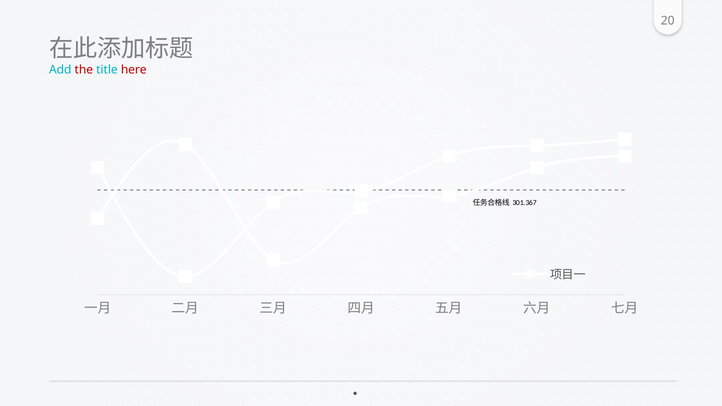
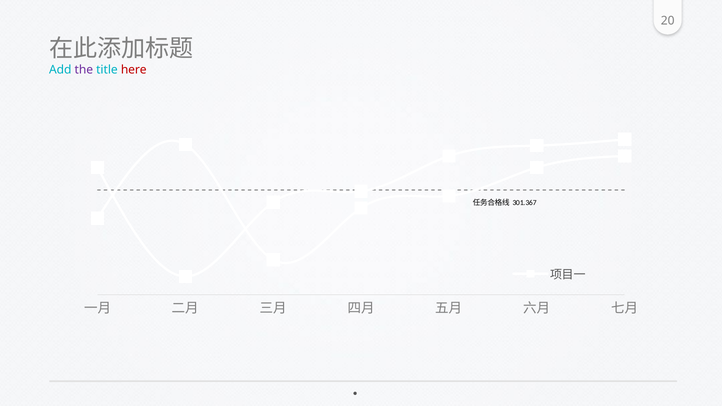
the colour: red -> purple (84, 70)
